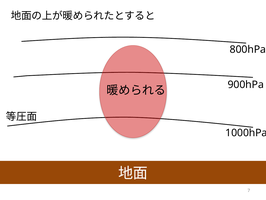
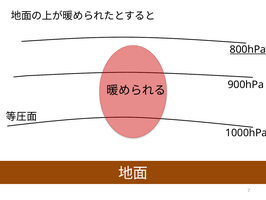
800hPa underline: none -> present (248, 49)
